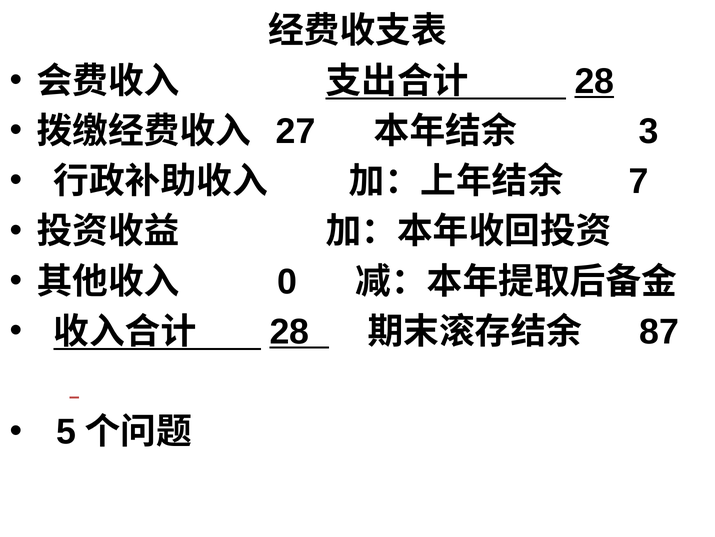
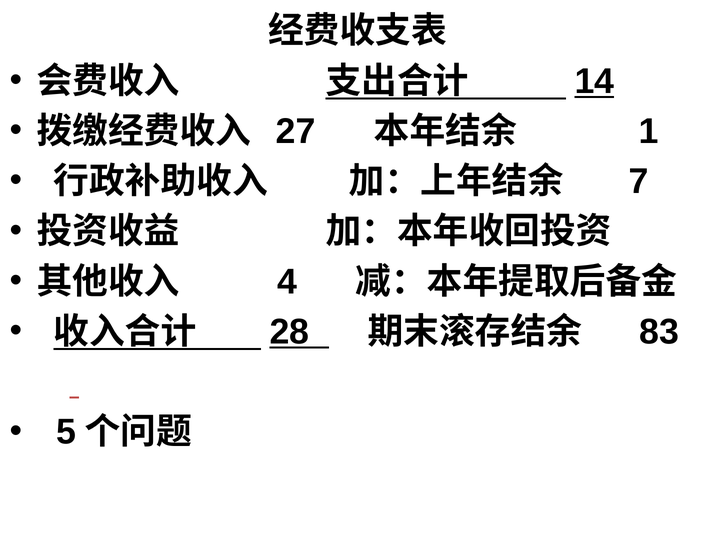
28: 28 -> 14 (594, 81)
3: 3 -> 1 (649, 131)
0: 0 -> 4 (287, 281)
87: 87 -> 83 (659, 331)
